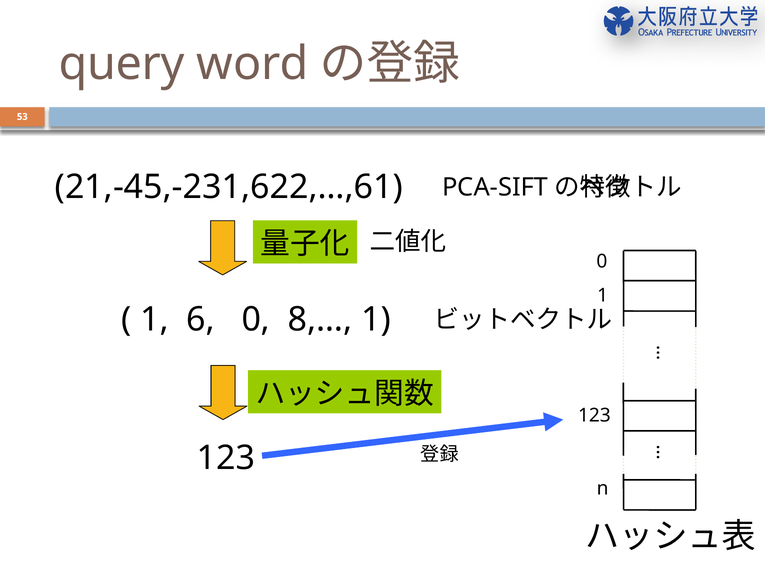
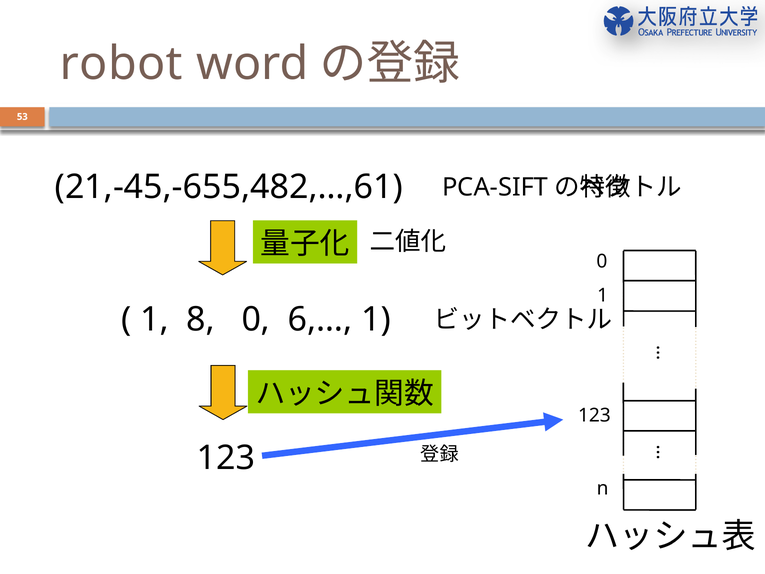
query: query -> robot (121, 64)
21,-45,-231,622,…,61: 21,-45,-231,622,…,61 -> 21,-45,-655,482,…,61 (229, 187)
6: 6 -> 8 (201, 319)
8,…: 8,… -> 6,… (320, 319)
